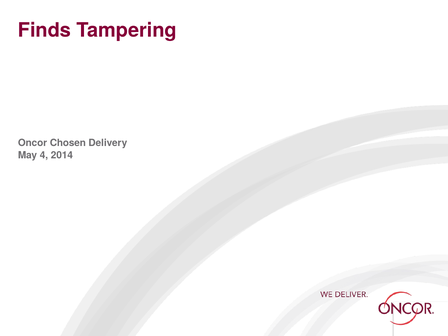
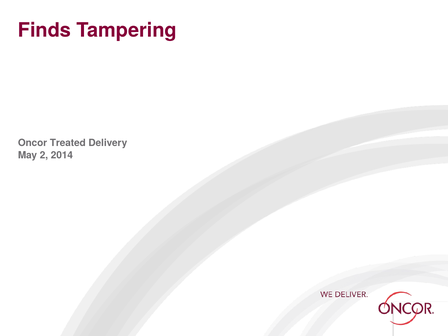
Chosen: Chosen -> Treated (68, 143)
4: 4 -> 2 (44, 155)
